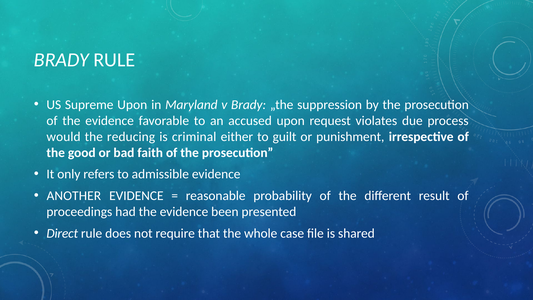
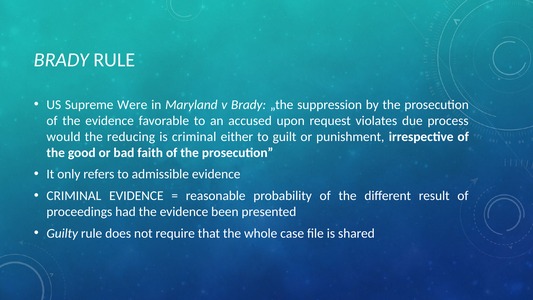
Supreme Upon: Upon -> Were (132, 105)
ANOTHER: ANOTHER -> CRIMINAL (74, 196)
Direct: Direct -> Guilty (62, 233)
